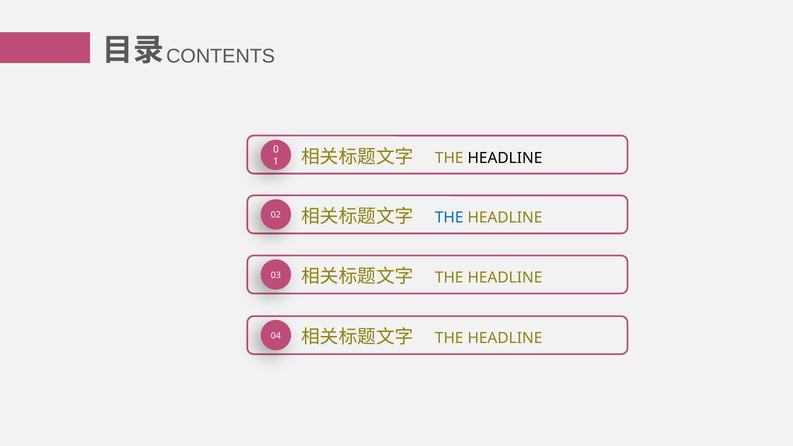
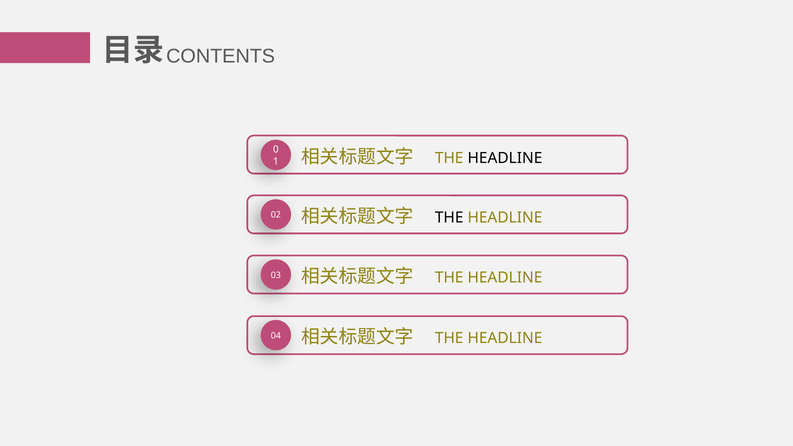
THE colour: blue -> black (449, 218)
